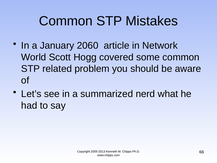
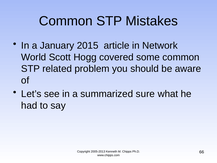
2060: 2060 -> 2015 (88, 46)
nerd: nerd -> sure (145, 94)
